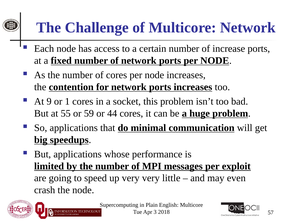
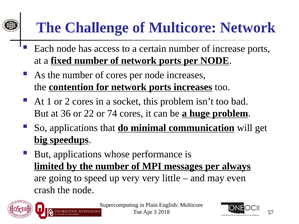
9: 9 -> 1 (49, 102)
1: 1 -> 2 (67, 102)
55: 55 -> 36 (66, 114)
59: 59 -> 22 (89, 114)
44: 44 -> 74 (112, 114)
exploit: exploit -> always (236, 166)
